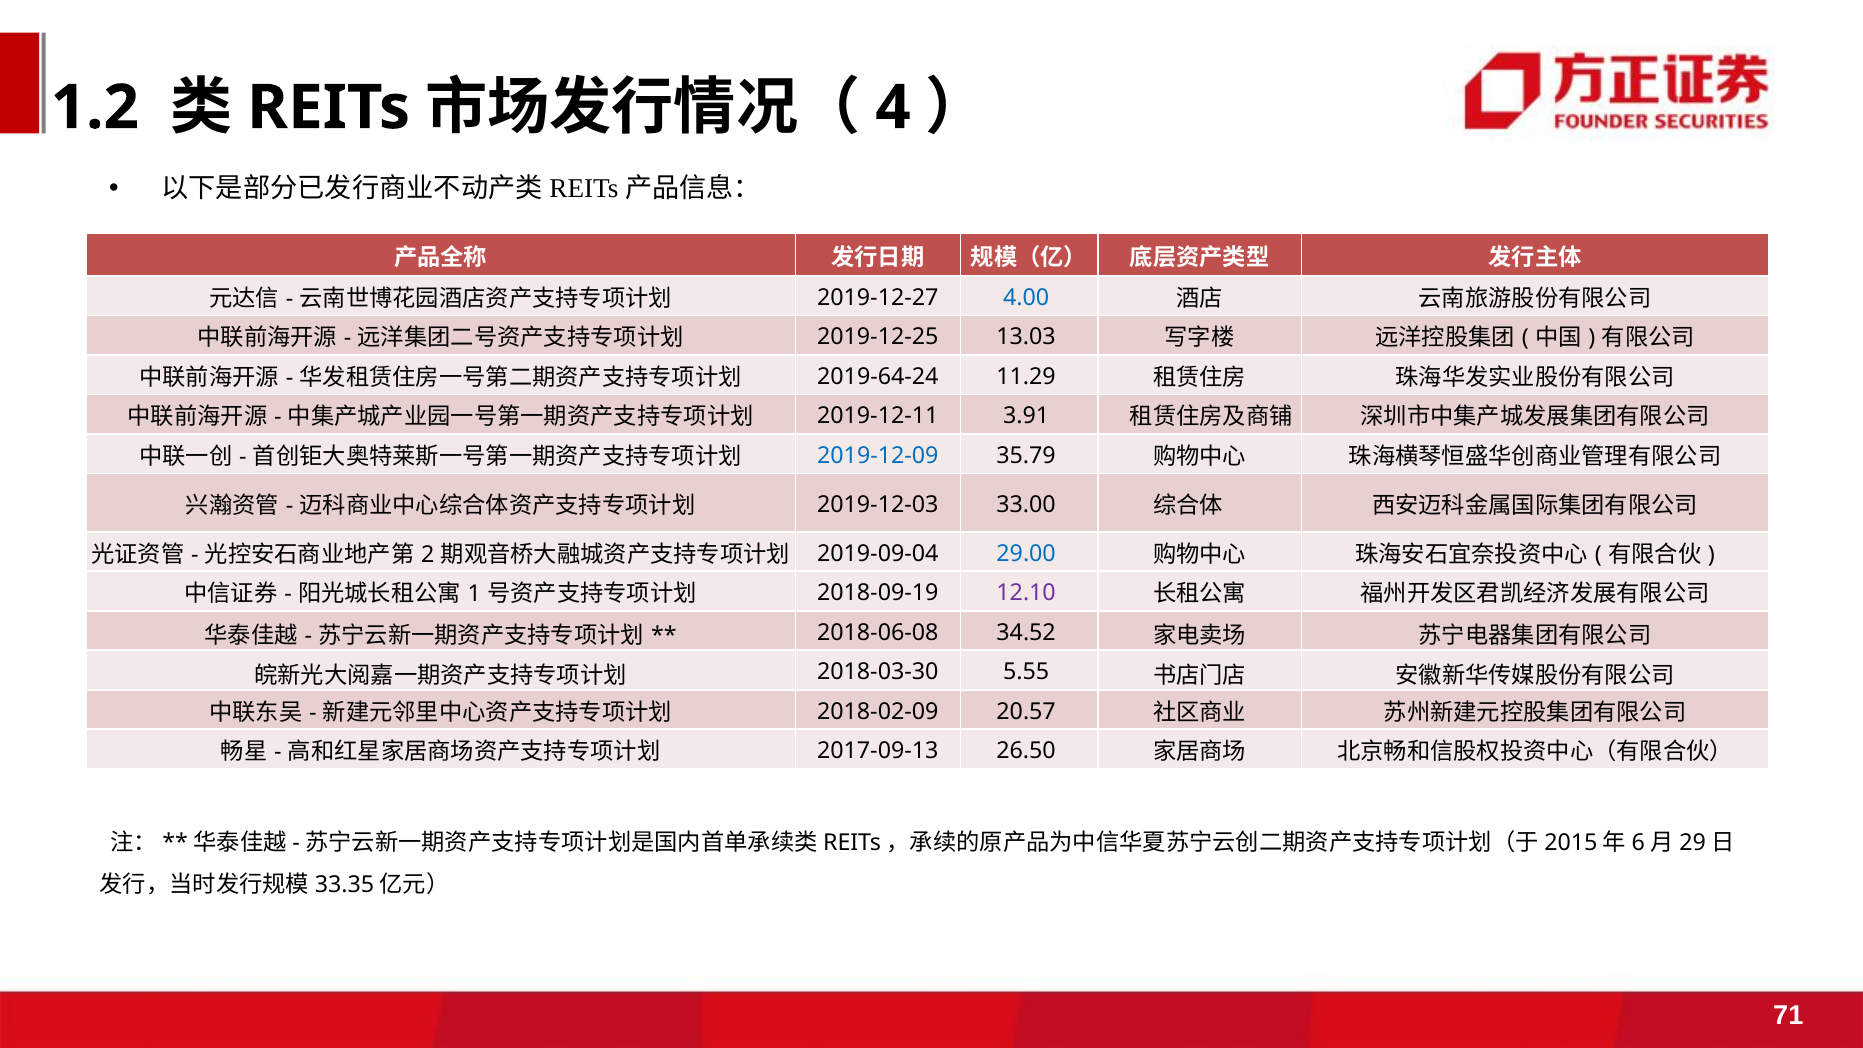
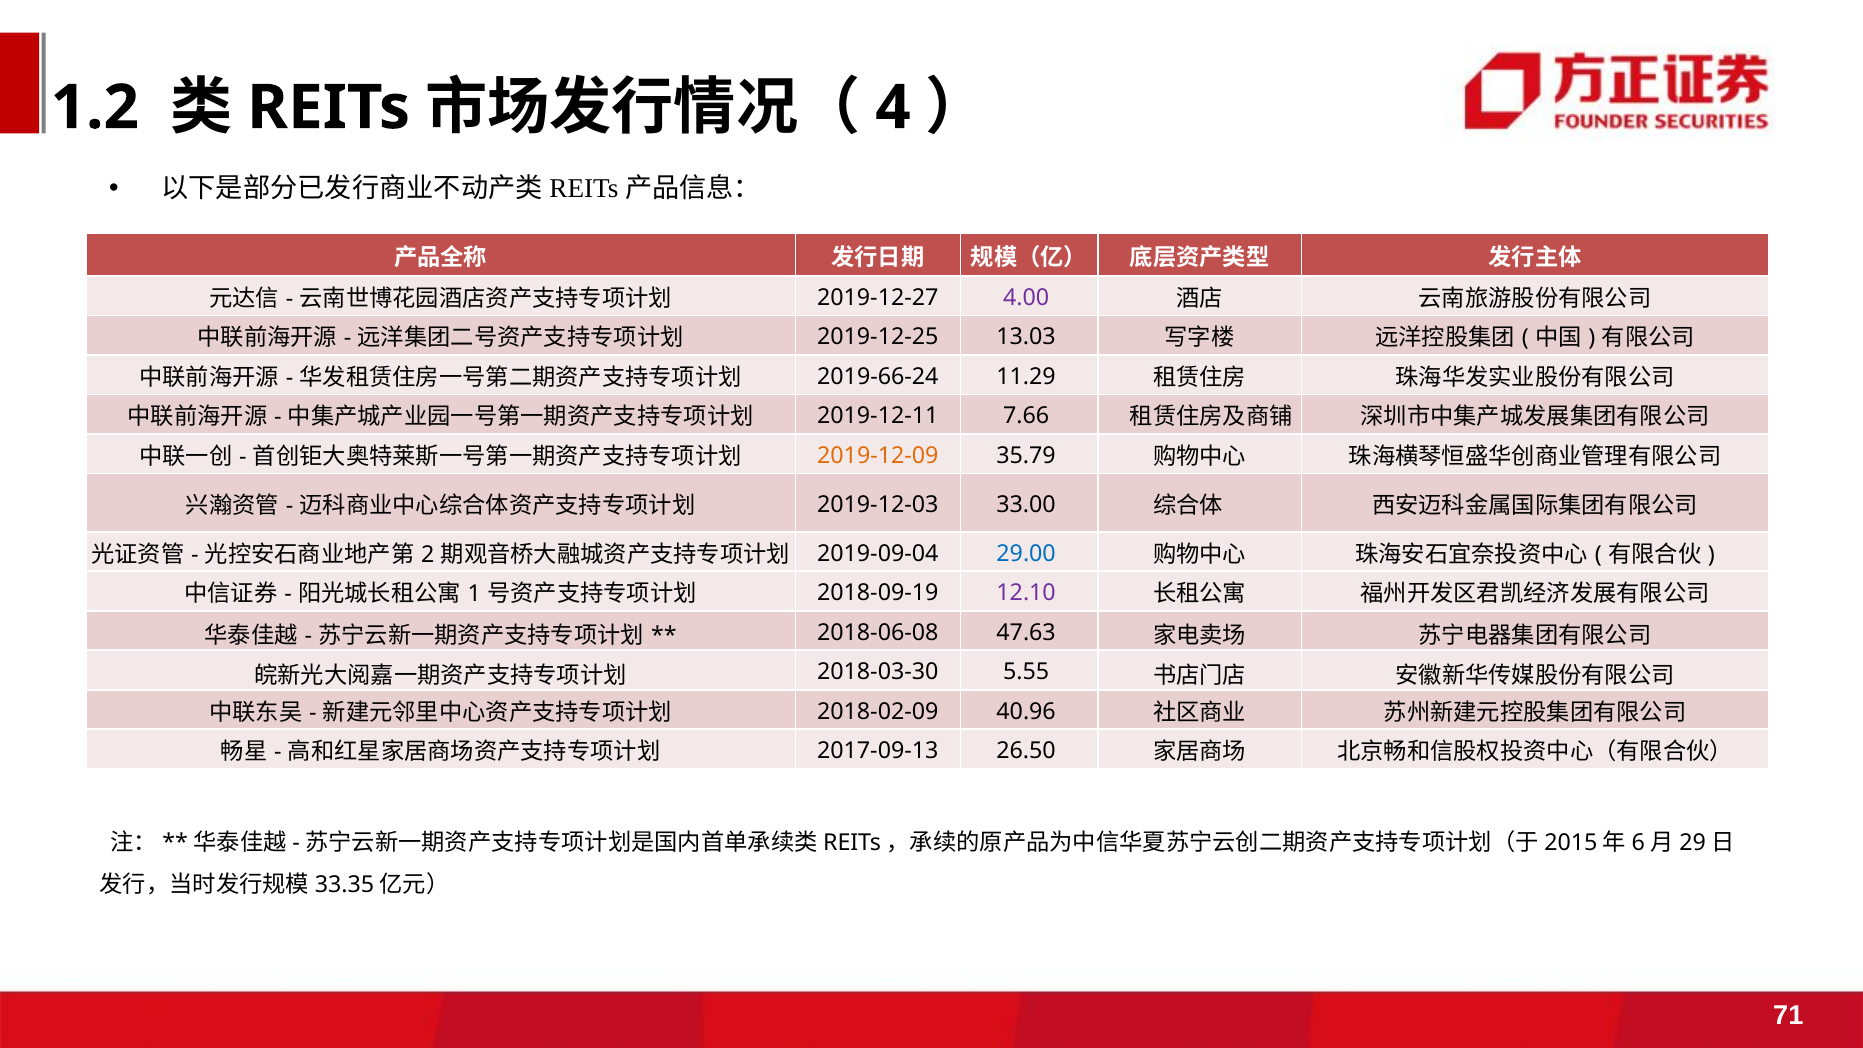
4.00 colour: blue -> purple (1026, 298)
2019-64-24: 2019-64-24 -> 2019-66-24 (878, 377)
3.91: 3.91 -> 7.66 (1026, 416)
2019-12-09 colour: blue -> orange (878, 455)
34.52: 34.52 -> 47.63 (1026, 632)
20.57: 20.57 -> 40.96 (1026, 711)
